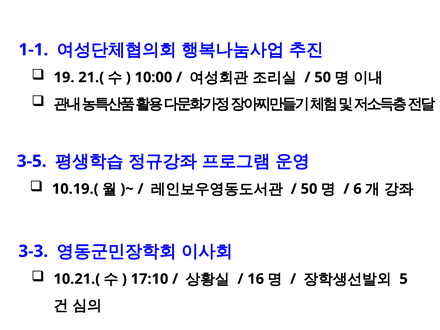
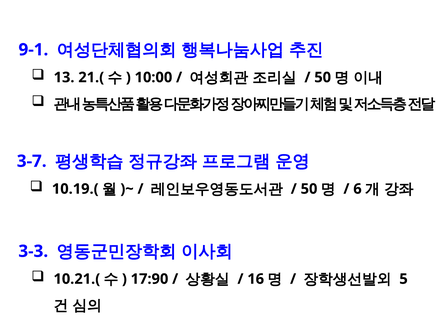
1-1: 1-1 -> 9-1 (33, 50)
19: 19 -> 13 (64, 77)
3-5: 3-5 -> 3-7 (32, 161)
17:10: 17:10 -> 17:90 (149, 279)
